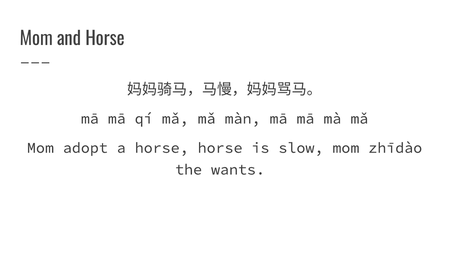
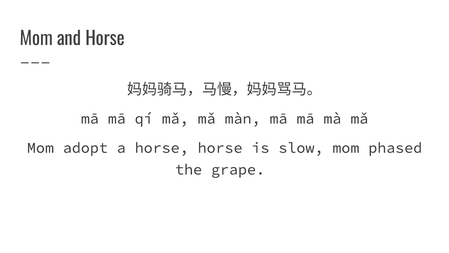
zhīdào: zhīdào -> phased (395, 148)
wants: wants -> grape (238, 169)
